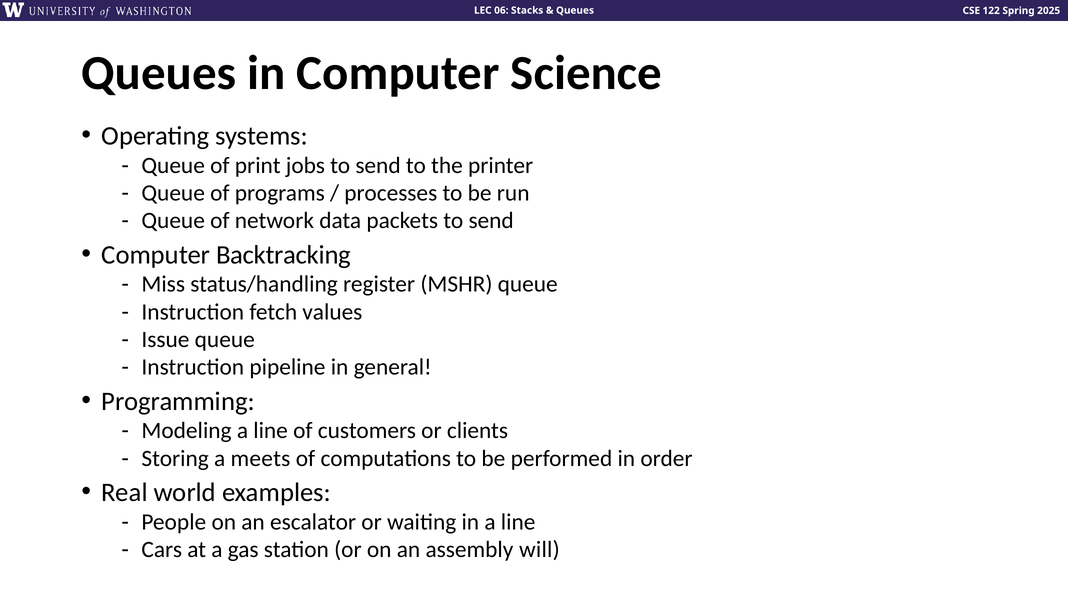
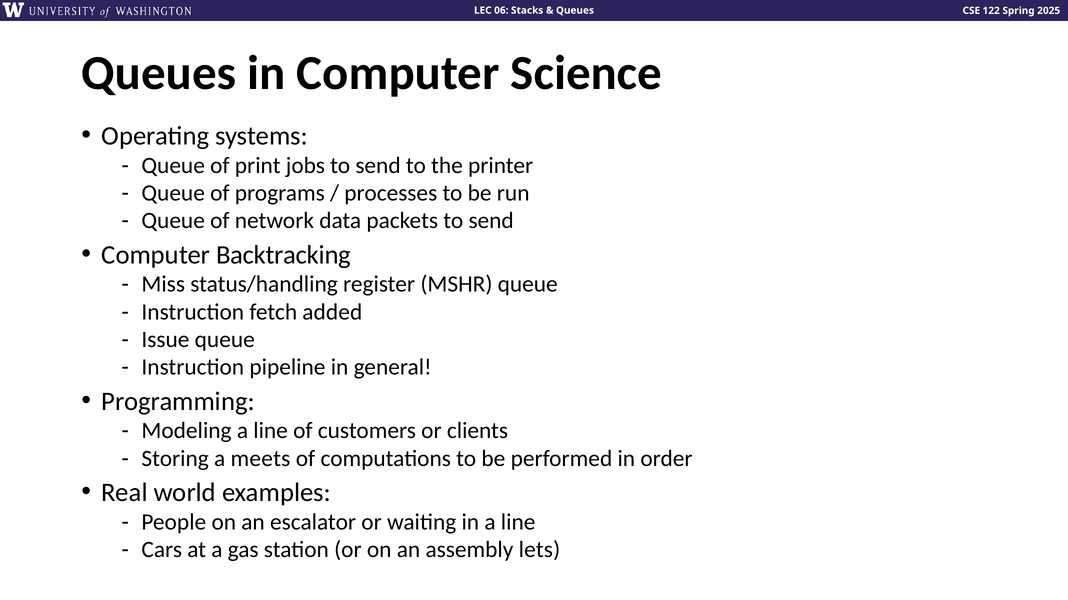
values: values -> added (332, 312)
will: will -> lets (539, 550)
